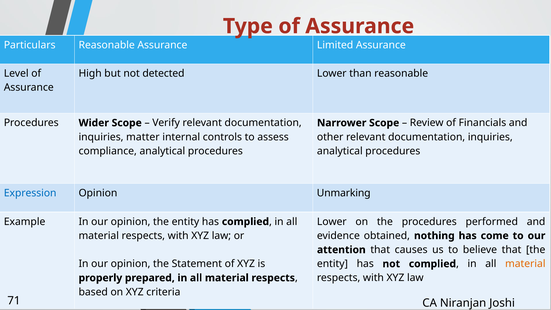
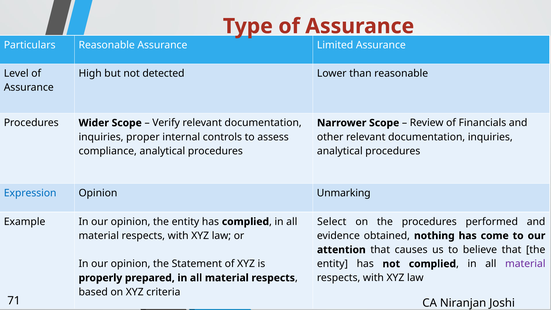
matter: matter -> proper (143, 137)
Lower: Lower -> Select (332, 222)
material colour: orange -> purple (525, 264)
